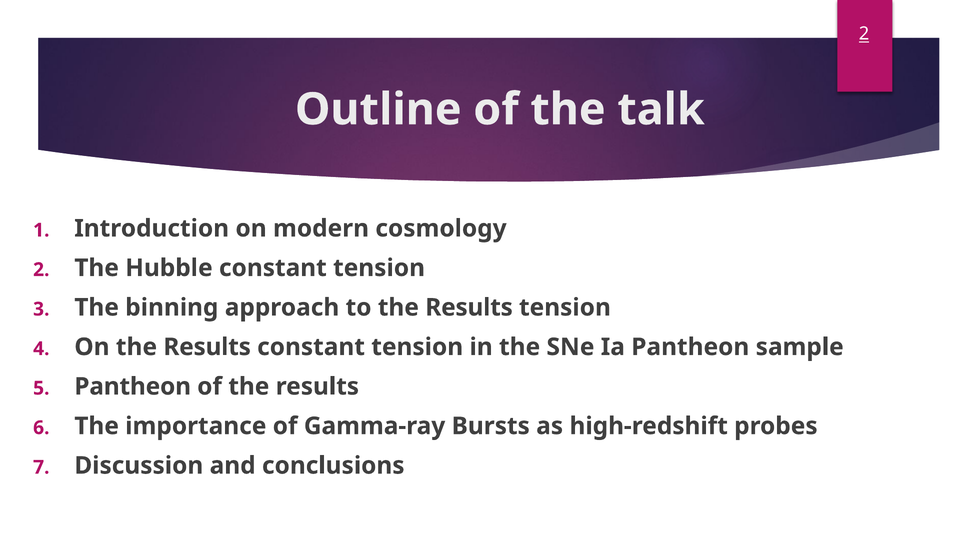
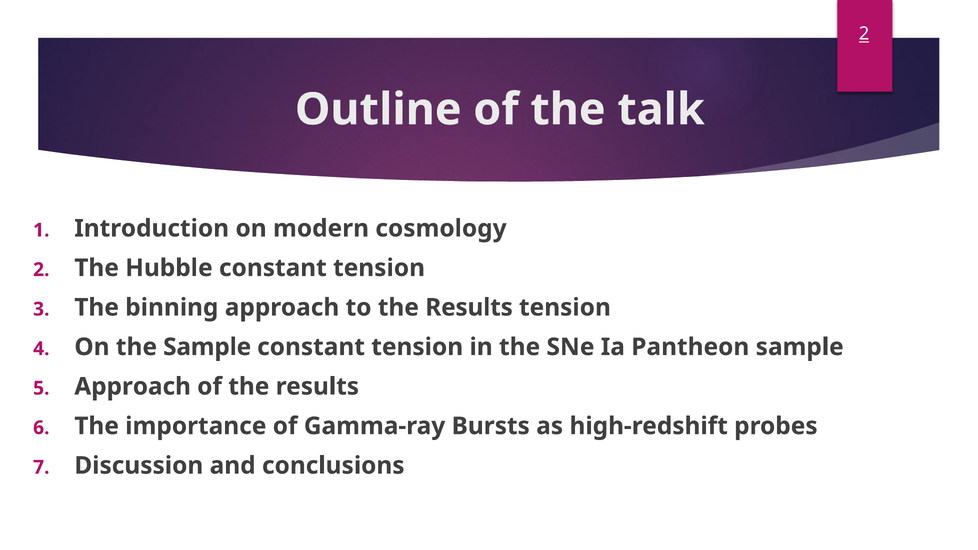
On the Results: Results -> Sample (207, 347)
Pantheon: Pantheon -> Approach (133, 387)
